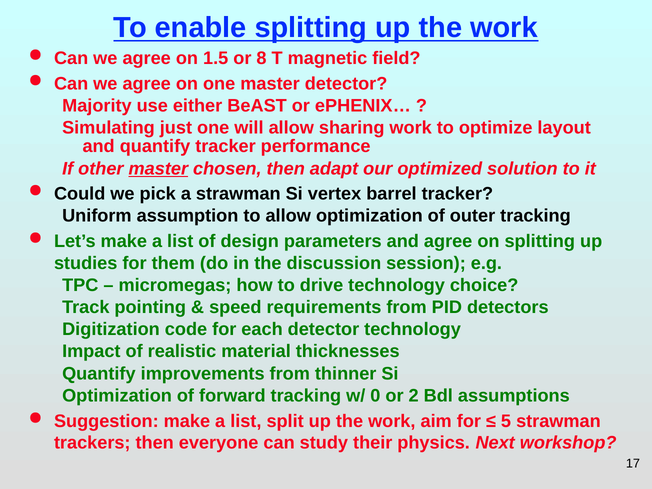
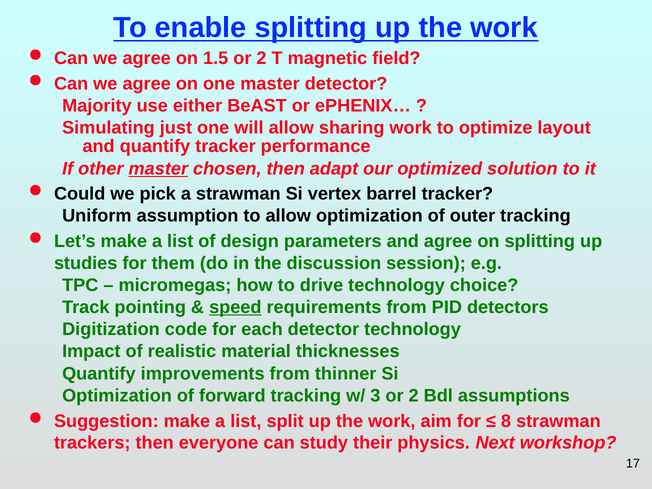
1.5 or 8: 8 -> 2 (261, 58)
speed underline: none -> present (235, 307)
0: 0 -> 3 (375, 396)
5: 5 -> 8 (506, 421)
